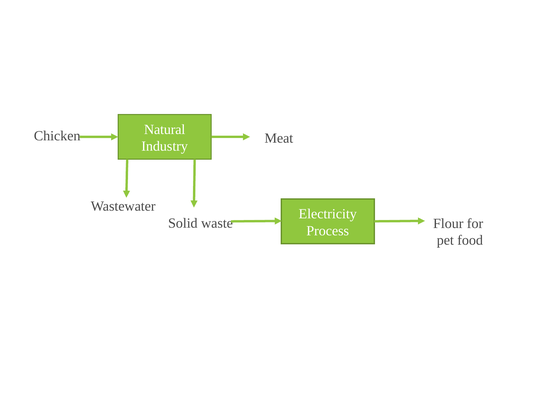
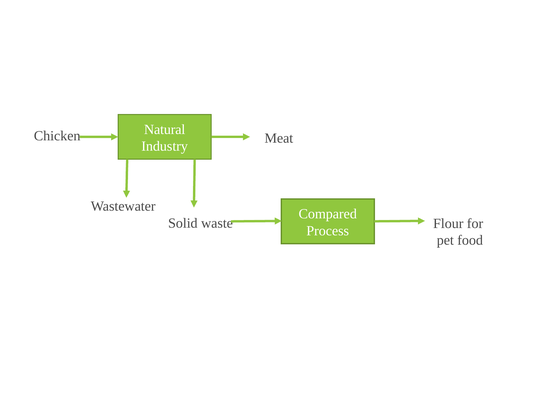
Electricity: Electricity -> Compared (328, 214)
